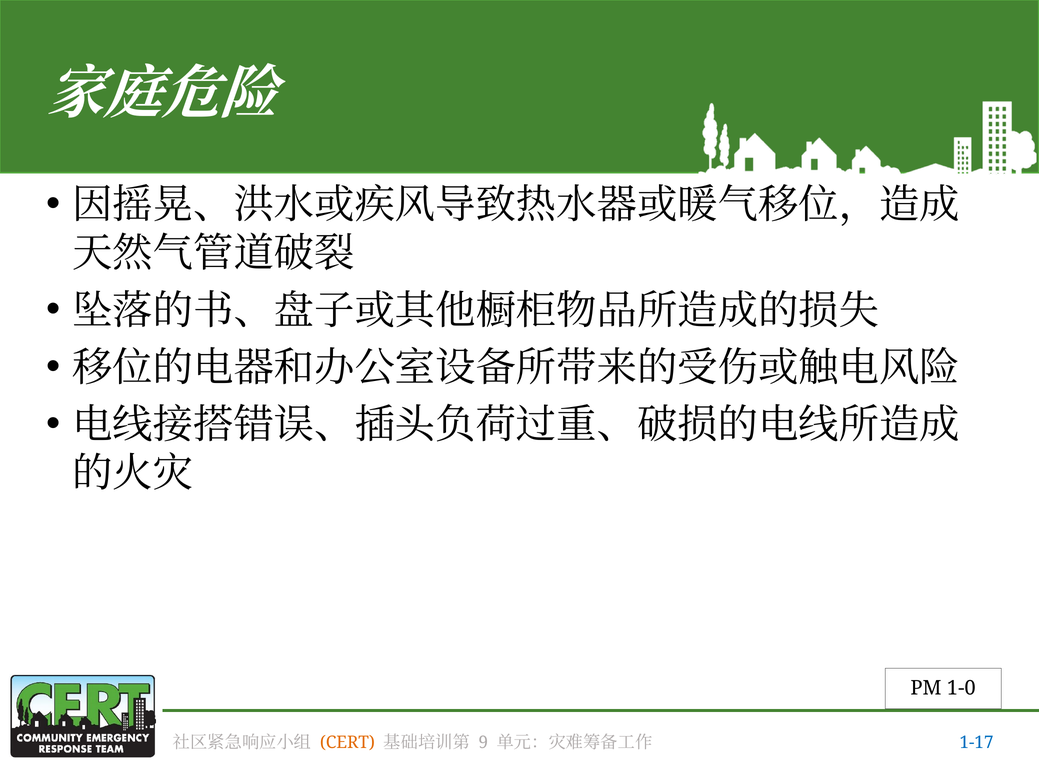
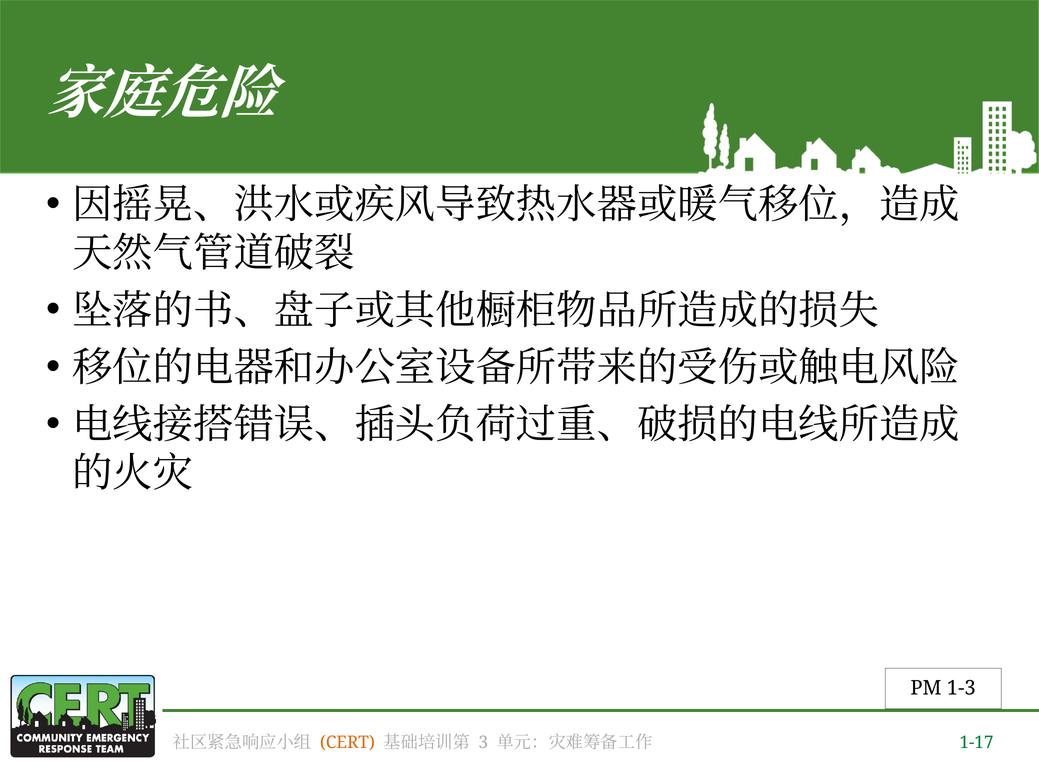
1-0: 1-0 -> 1-3 (961, 688)
9: 9 -> 3 (483, 743)
1-17 colour: blue -> green (977, 743)
